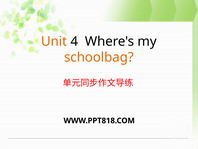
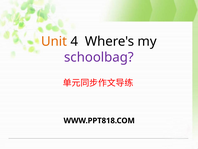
schoolbag colour: orange -> purple (99, 57)
